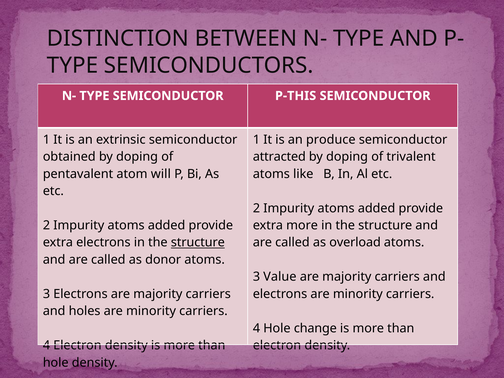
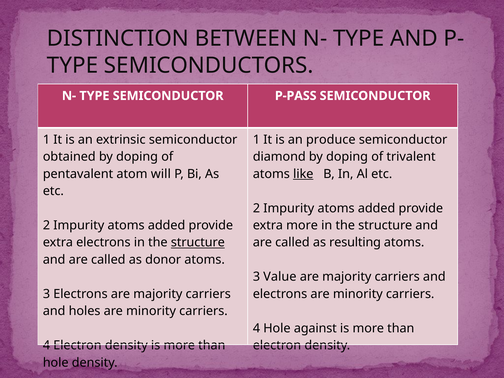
P-THIS: P-THIS -> P-PASS (296, 96)
attracted: attracted -> diamond (279, 157)
like underline: none -> present (303, 174)
overload: overload -> resulting (355, 243)
change: change -> against (315, 328)
